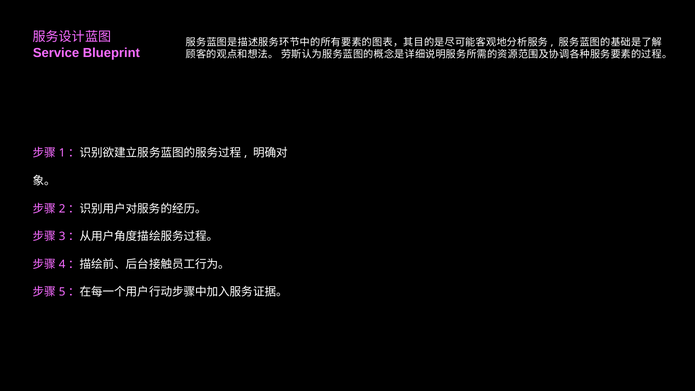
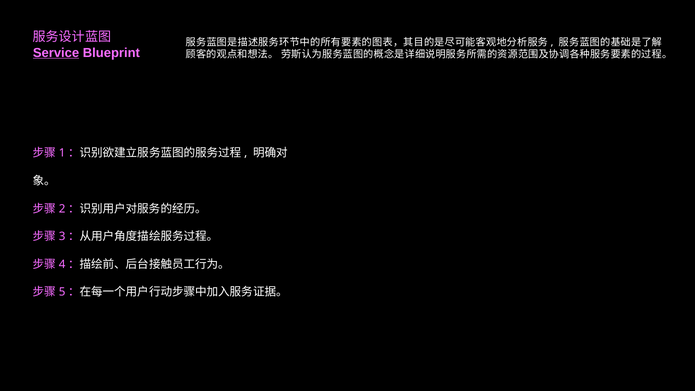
Service underline: none -> present (56, 53)
